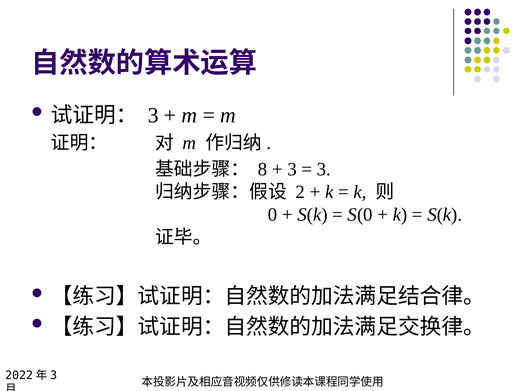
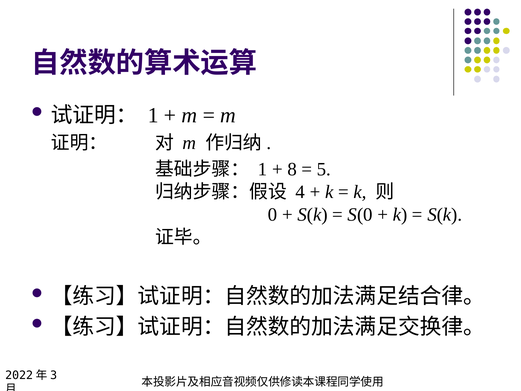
3: 3 -> 1 (153, 115)
8: 8 -> 1 (263, 169)
3: 3 -> 8 (292, 169)
3: 3 -> 5 (324, 169)
2: 2 -> 4 (300, 192)
